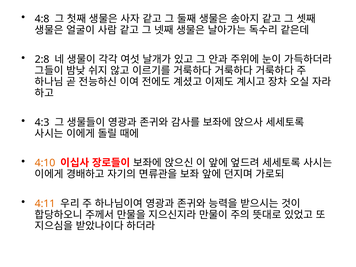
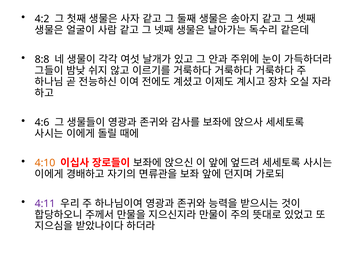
4:8: 4:8 -> 4:2 (42, 19)
2:8: 2:8 -> 8:8 (42, 59)
4:3: 4:3 -> 4:6 (42, 122)
4:11 colour: orange -> purple (45, 204)
